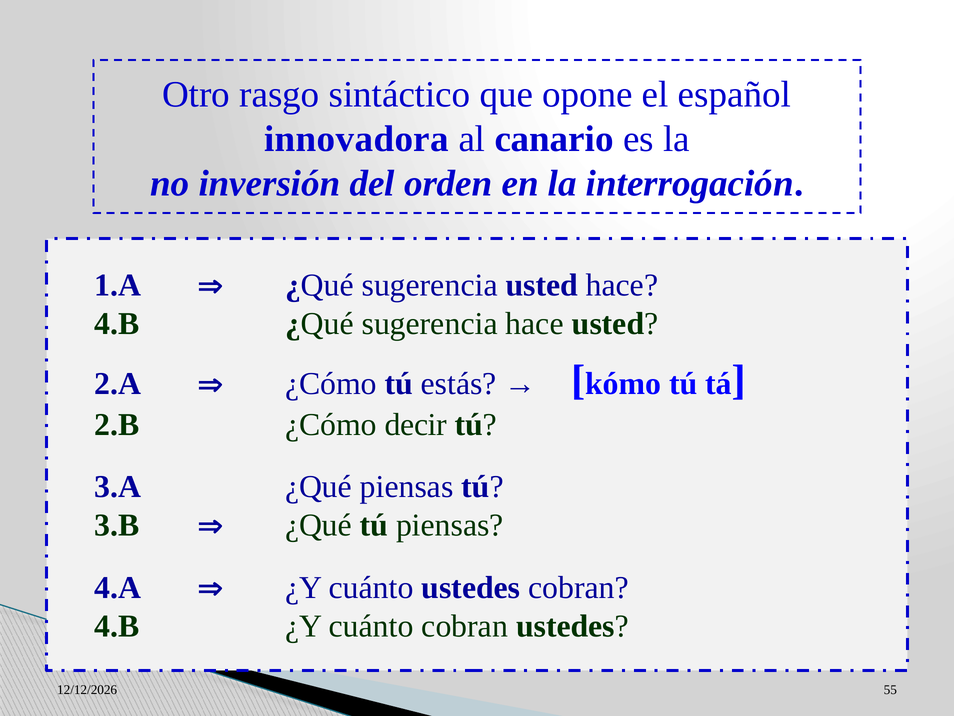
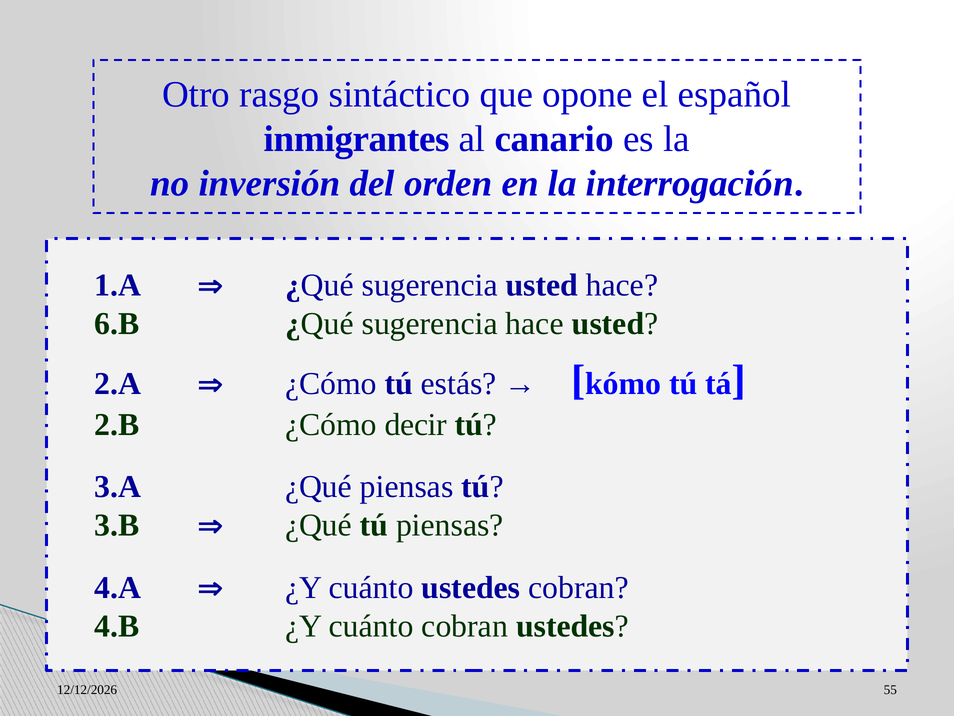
innovadora: innovadora -> inmigrantes (357, 139)
4.B: 4.B -> 6.B (117, 324)
